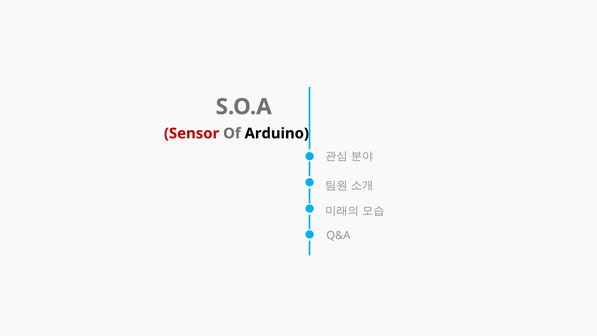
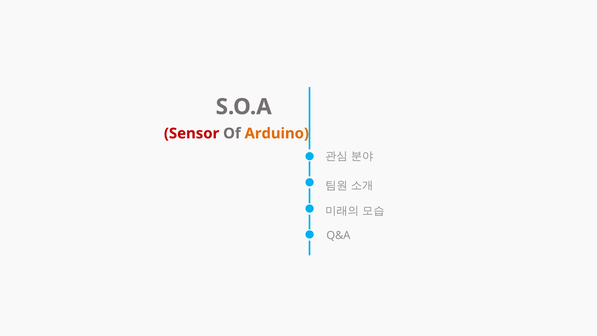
Arduino colour: black -> orange (277, 133)
